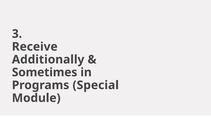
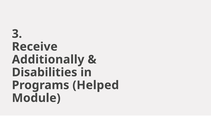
Sometimes: Sometimes -> Disabilities (45, 72)
Special: Special -> Helped (96, 85)
